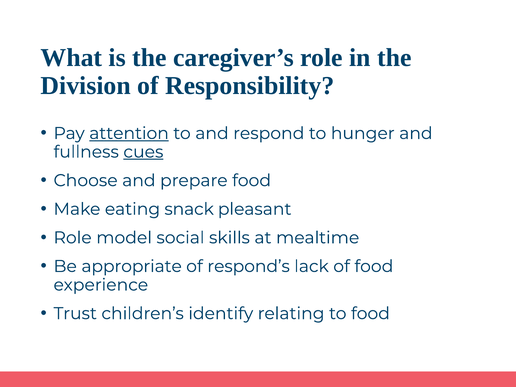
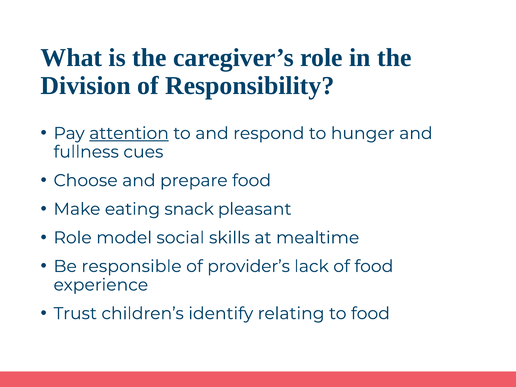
cues underline: present -> none (143, 152)
appropriate: appropriate -> responsible (131, 266)
respond’s: respond’s -> provider’s (249, 266)
